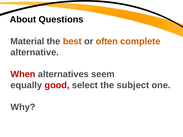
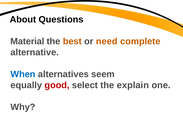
often: often -> need (107, 41)
When colour: red -> blue (23, 74)
subject: subject -> explain (133, 85)
